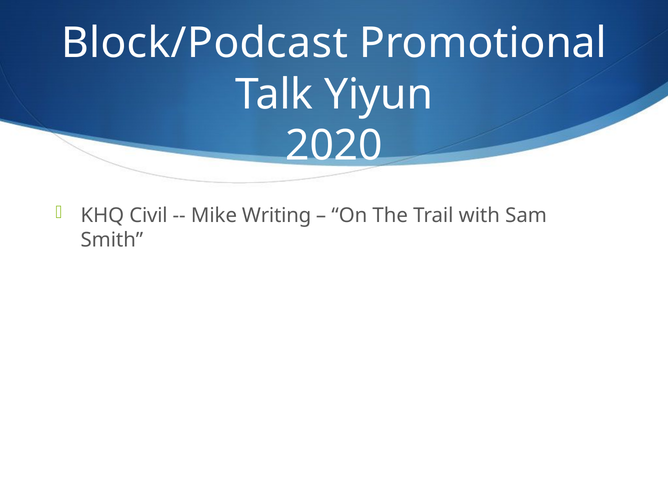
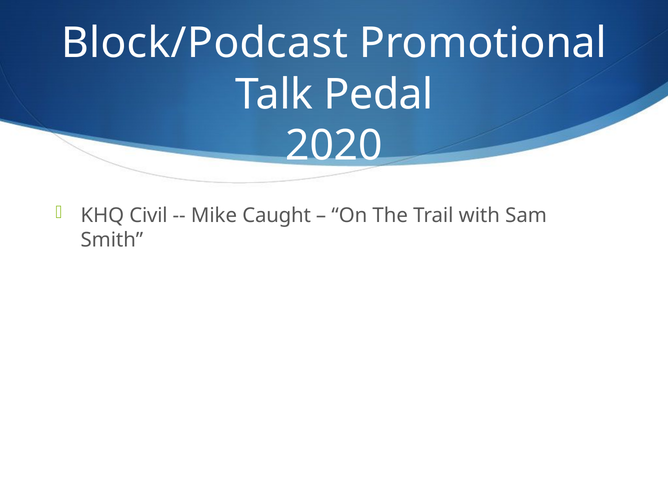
Yiyun: Yiyun -> Pedal (379, 94)
Writing: Writing -> Caught (277, 215)
